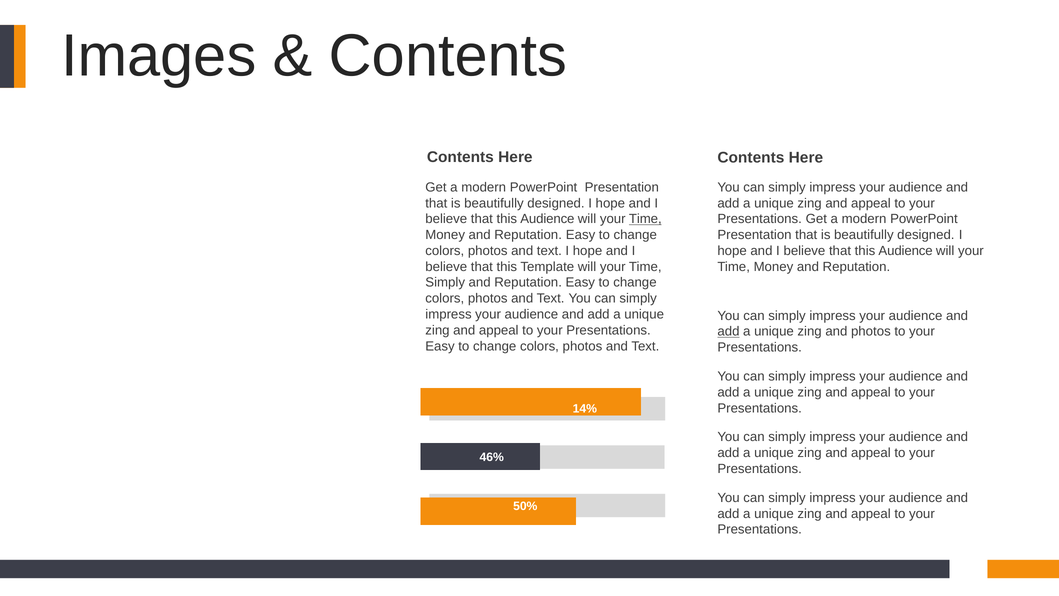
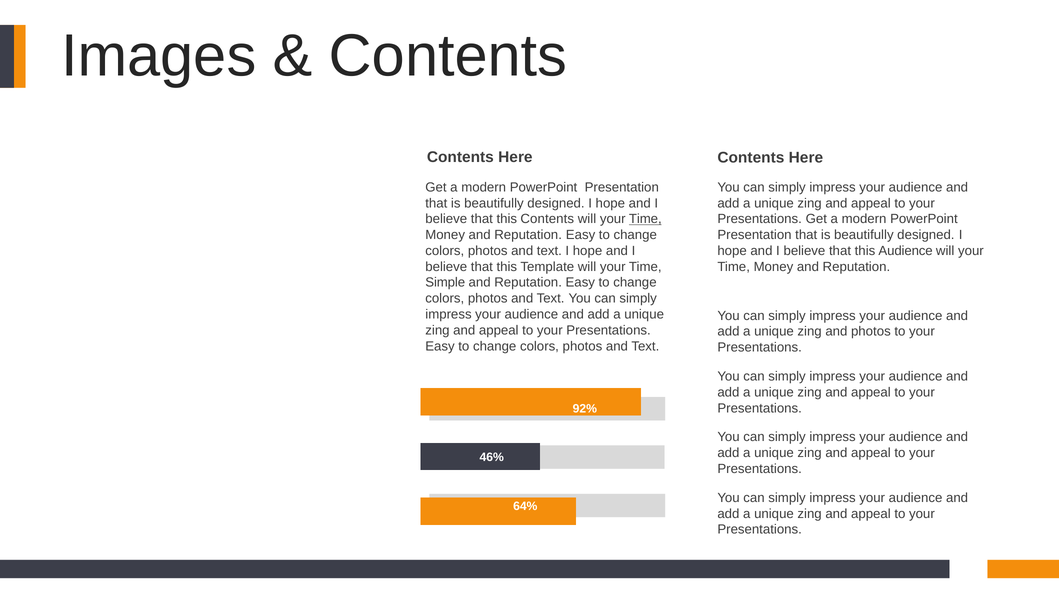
Audience: Audience -> Contents (547, 219)
Simply: Simply -> Simple (445, 282)
add underline: present -> none (728, 331)
14%: 14% -> 92% (585, 408)
50%: 50% -> 64% (525, 506)
